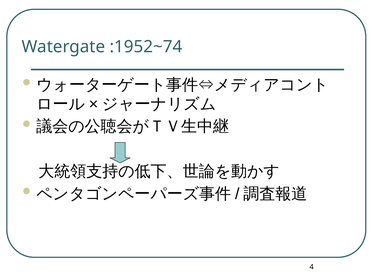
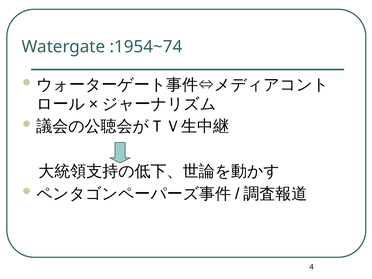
:1952~74: :1952~74 -> :1954~74 (146, 47)
